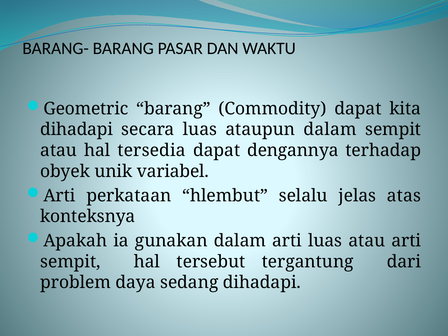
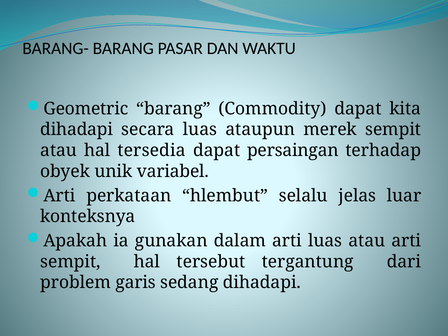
ataupun dalam: dalam -> merek (330, 130)
dengannya: dengannya -> persaingan (293, 150)
atas: atas -> luar (404, 196)
daya: daya -> garis (136, 283)
